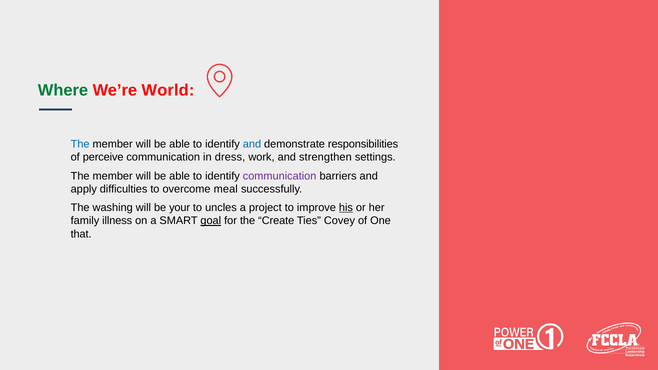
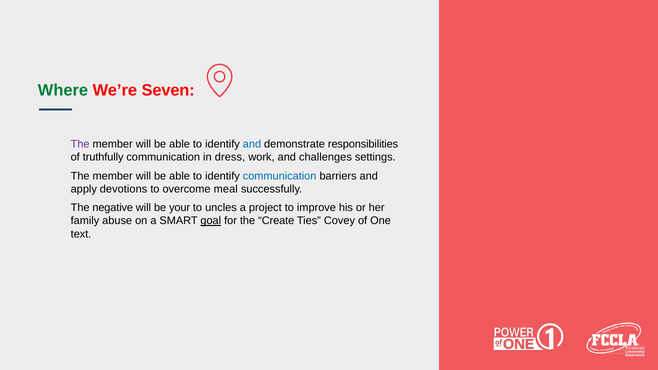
World: World -> Seven (168, 90)
The colour: blue -> purple (80, 144)
perceive: perceive -> truthfully (103, 157)
strengthen: strengthen -> challenges (325, 157)
communication colour: purple -> blue (280, 176)
difficulties: difficulties -> devotions (124, 189)
washing: washing -> negative (113, 208)
his underline: present -> none (346, 208)
illness: illness -> abuse (117, 221)
that: that -> text (81, 234)
